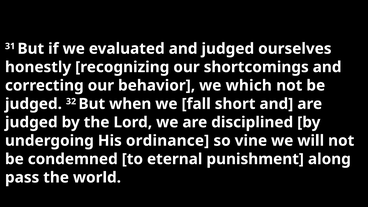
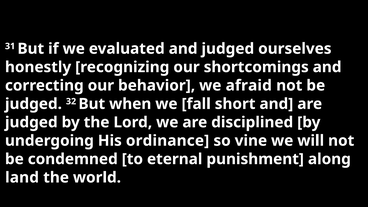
which: which -> afraid (249, 86)
pass: pass -> land (22, 178)
